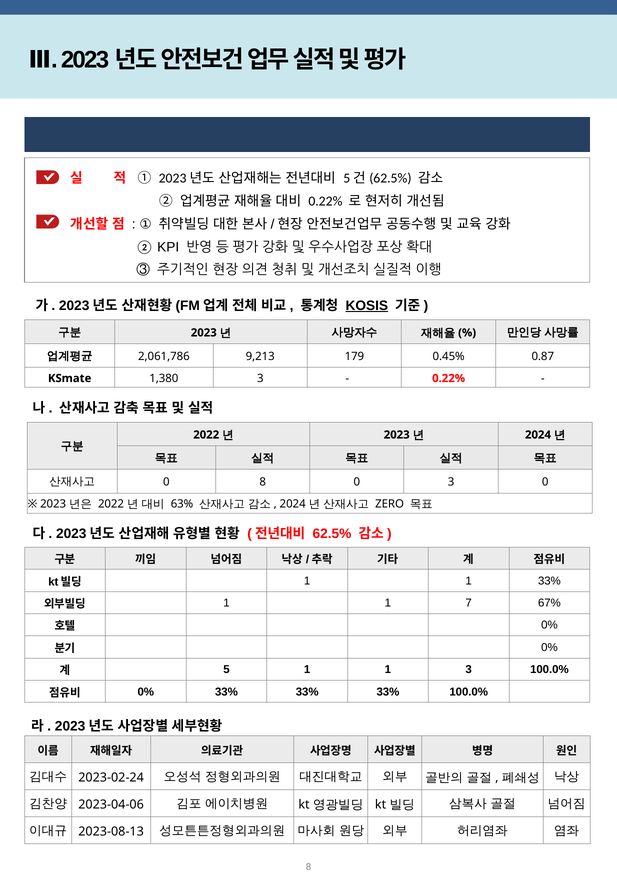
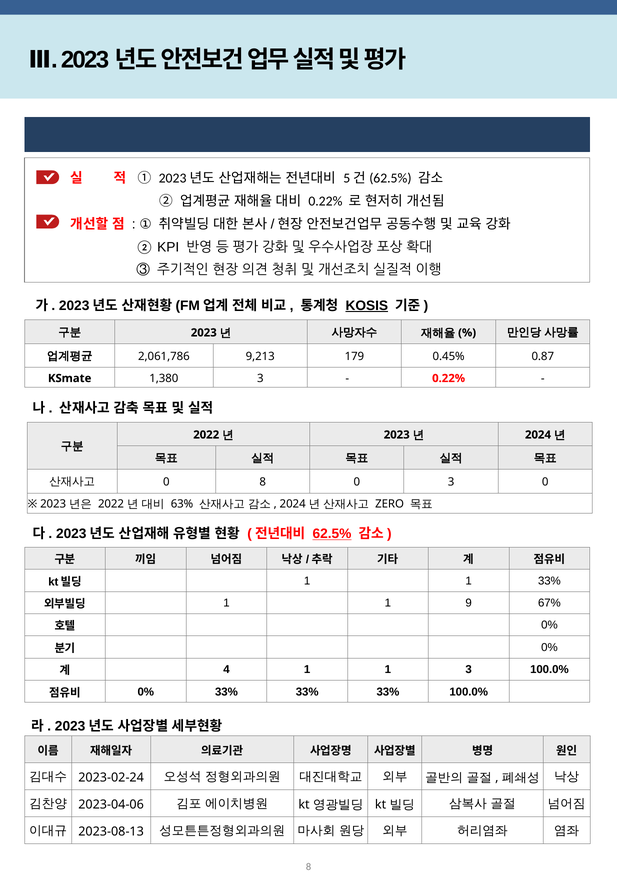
62.5% underline: none -> present (332, 534)
7: 7 -> 9 (469, 603)
5: 5 -> 4 (226, 670)
